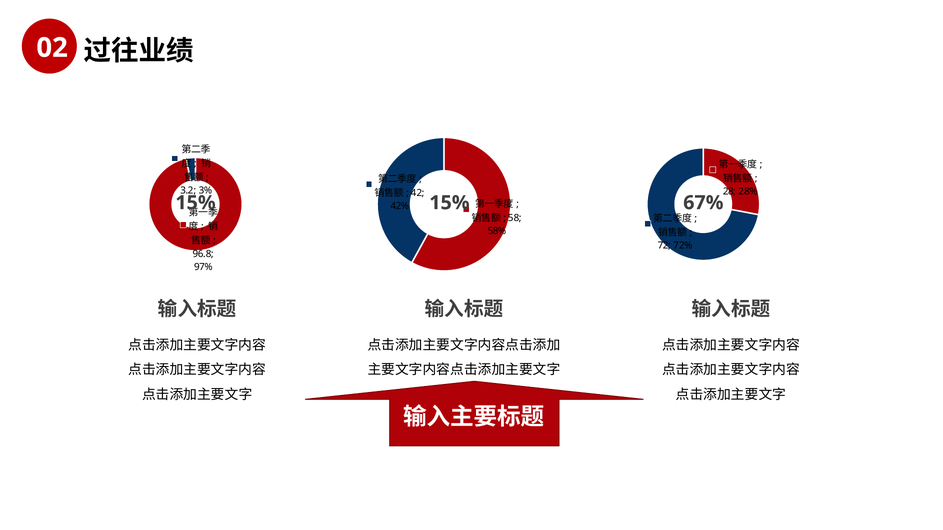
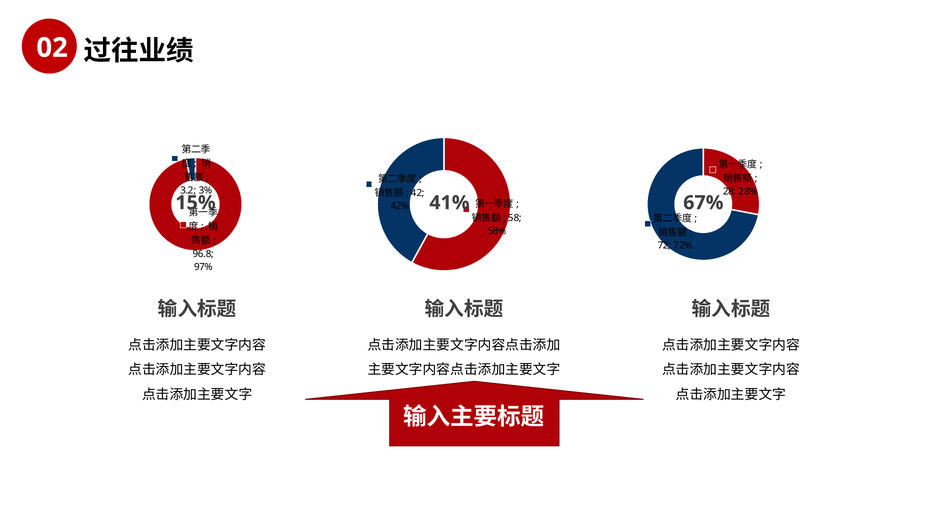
15%: 15% -> 41% (449, 203)
